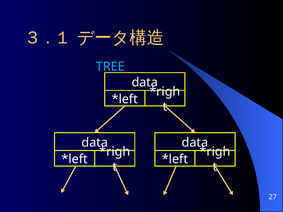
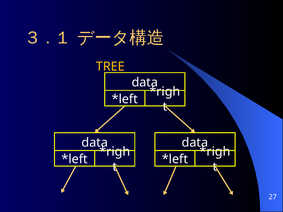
TREE colour: light blue -> yellow (110, 67)
